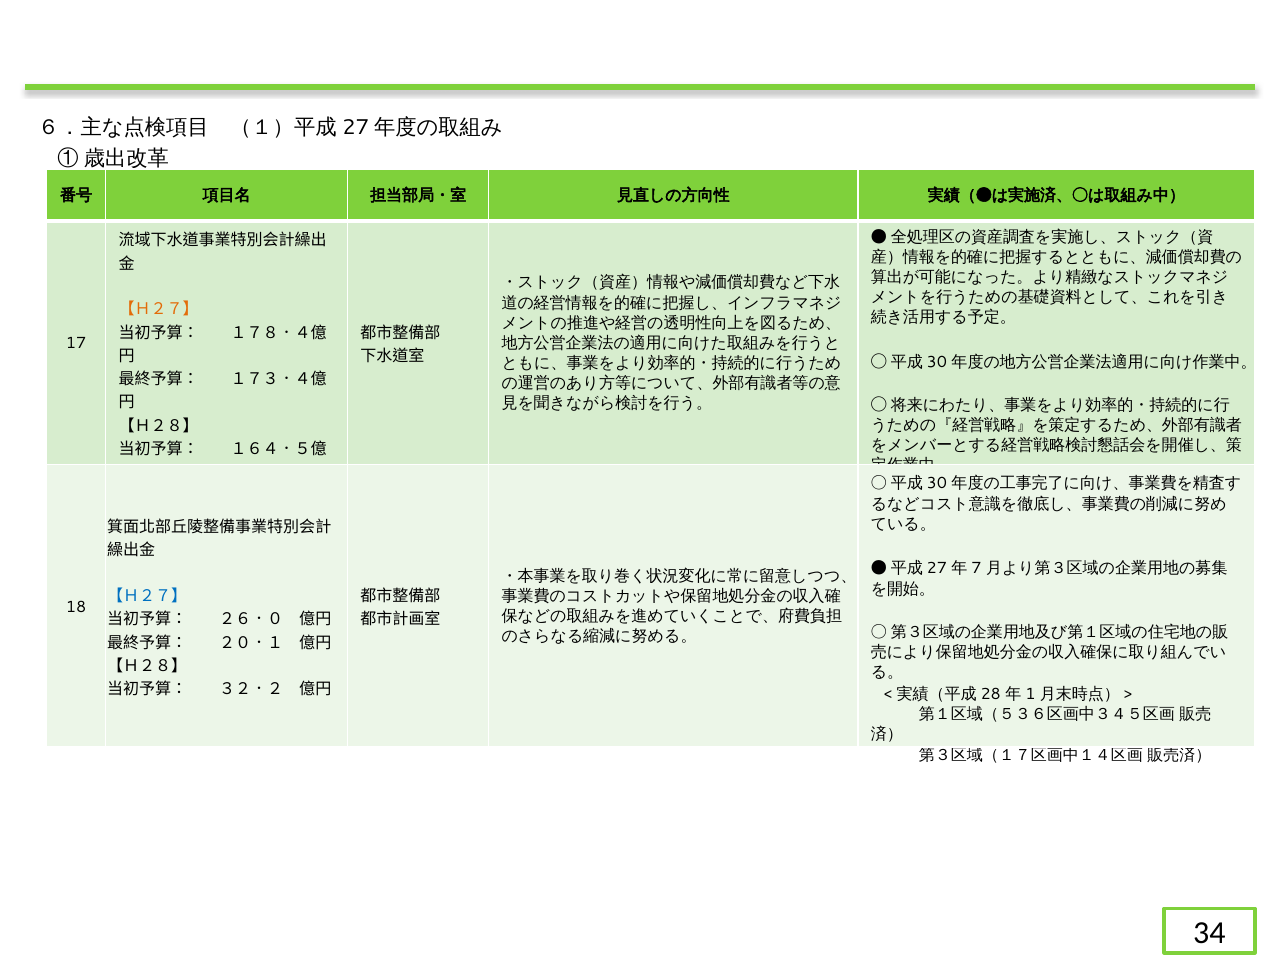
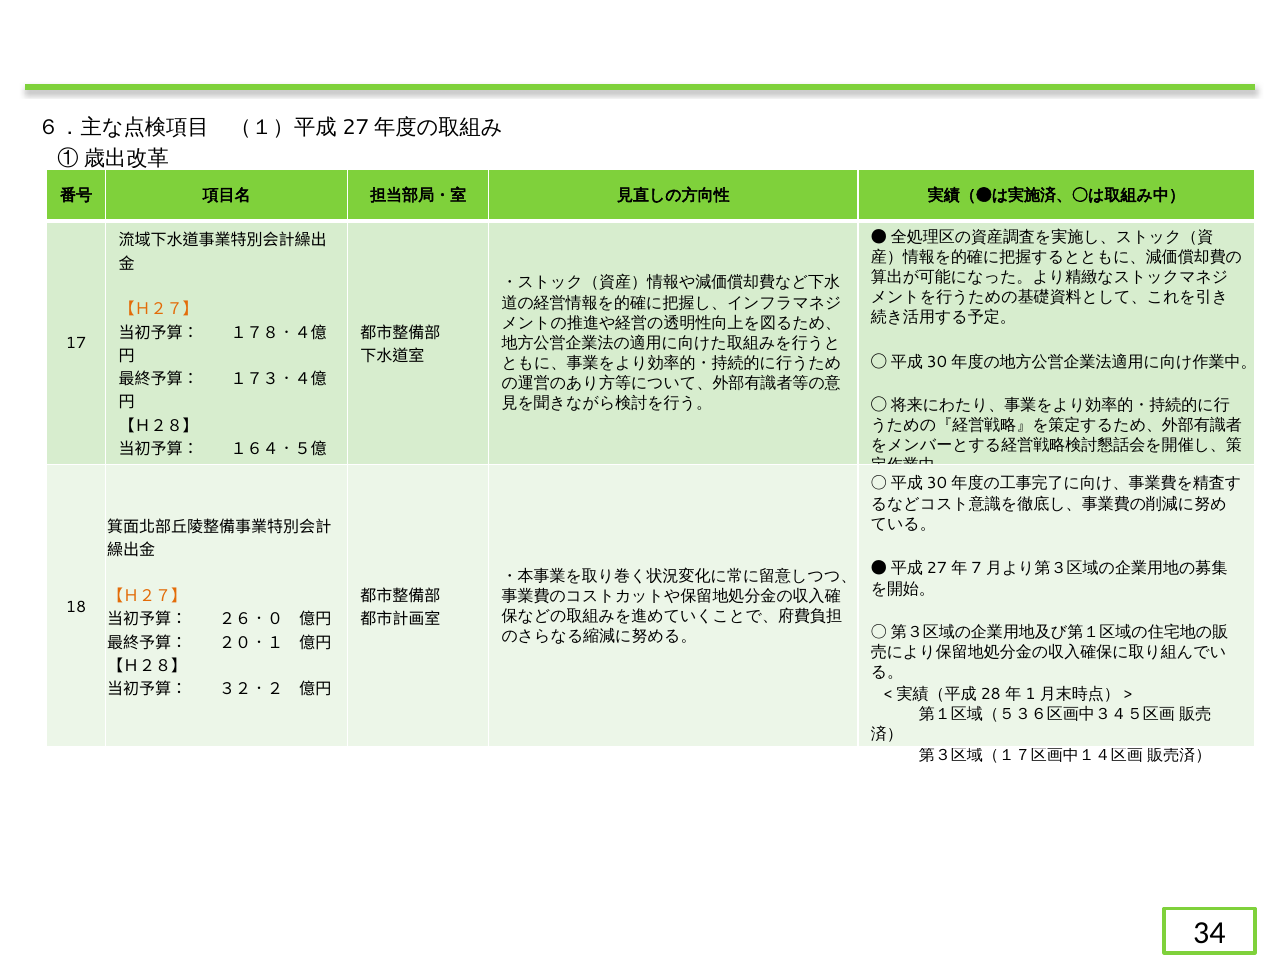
【Ｈ２７】 colour: blue -> orange (147, 596)
